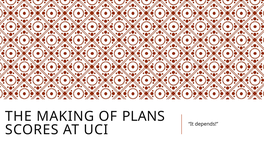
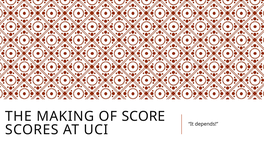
PLANS: PLANS -> SCORE (143, 116)
